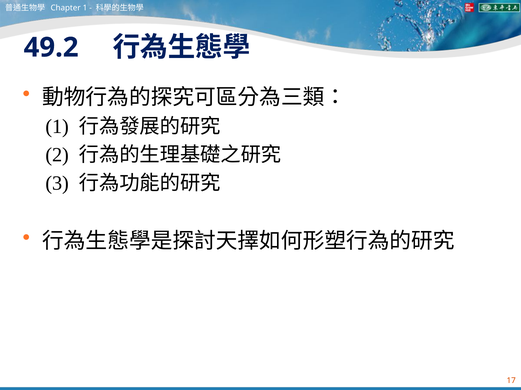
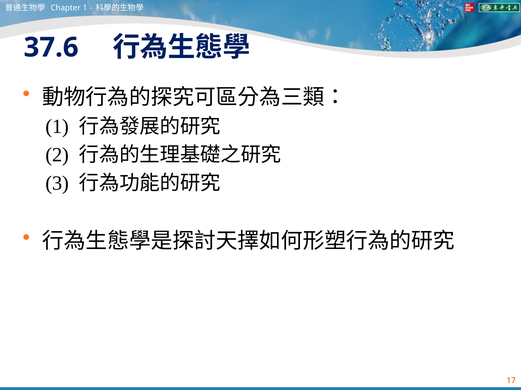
49.2: 49.2 -> 37.6 (51, 48)
